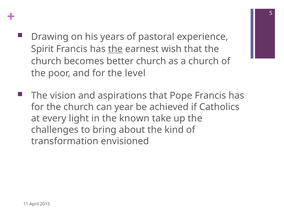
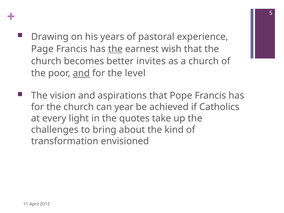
Spirit: Spirit -> Page (42, 49)
better church: church -> invites (151, 61)
and underline: none -> present (81, 73)
known: known -> quotes (134, 118)
